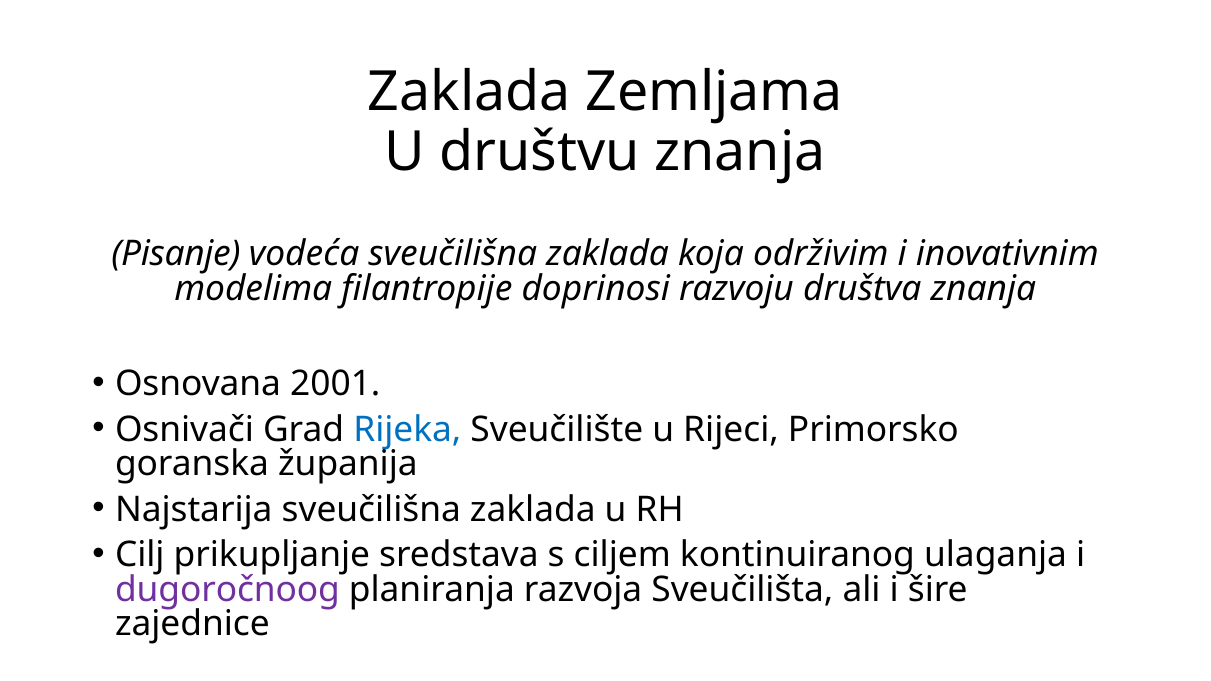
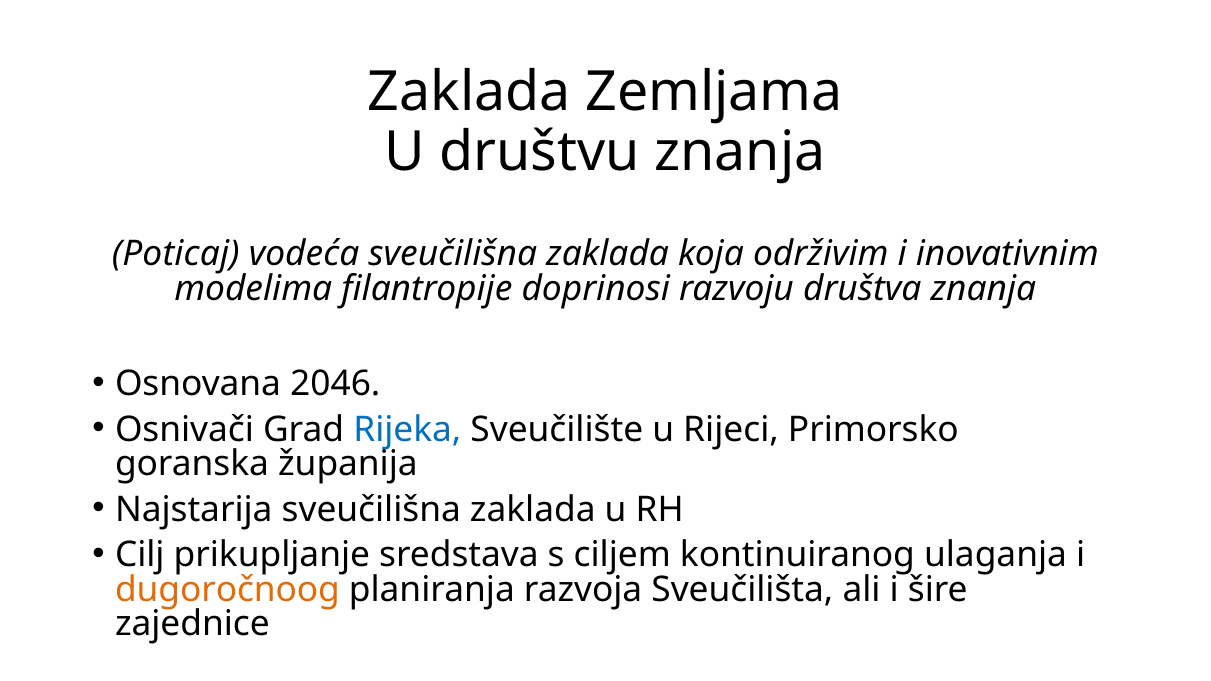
Pisanje: Pisanje -> Poticaj (176, 254)
2001: 2001 -> 2046 (335, 384)
dugoročnoog colour: purple -> orange (227, 590)
